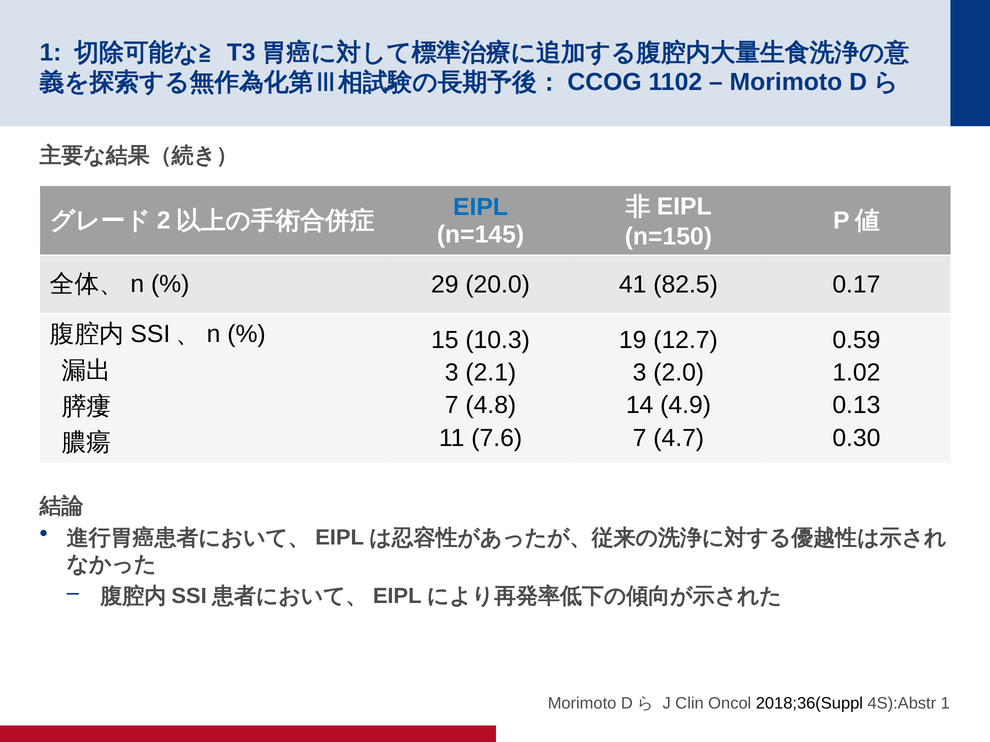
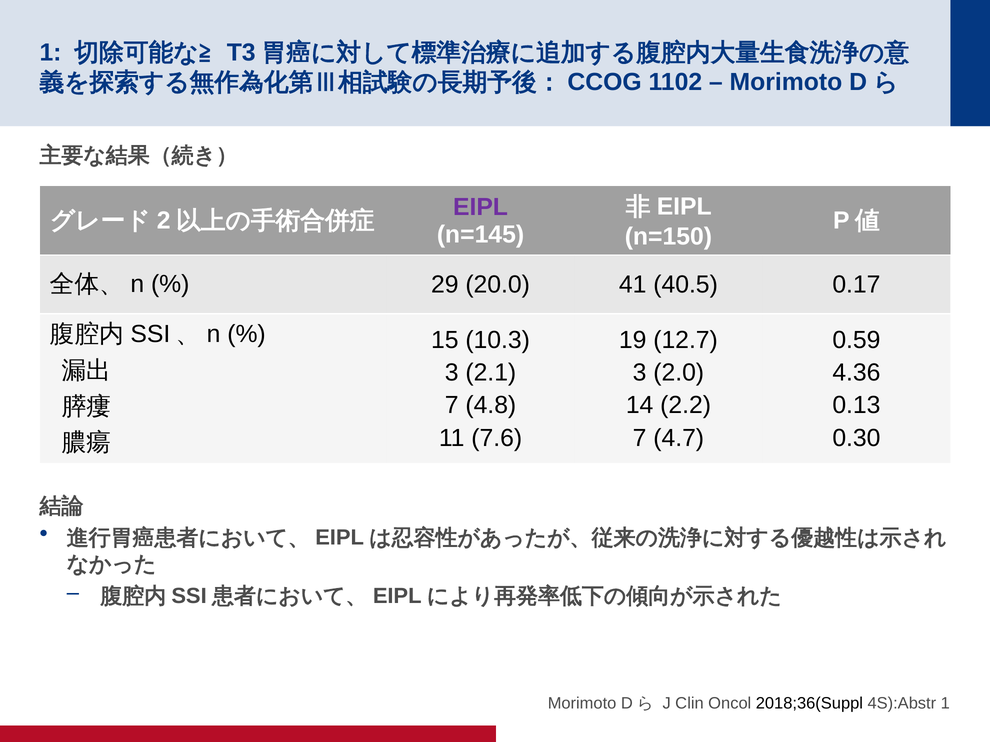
EIPL colour: blue -> purple (481, 207)
82.5: 82.5 -> 40.5 (686, 285)
1.02: 1.02 -> 4.36 (856, 373)
4.9: 4.9 -> 2.2 (686, 406)
